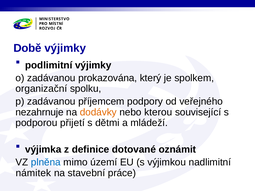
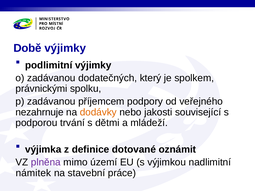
prokazována: prokazována -> dodatečných (108, 78)
organizační: organizační -> právnickými (41, 89)
kterou: kterou -> jakosti (158, 112)
přijetí: přijetí -> trvání (72, 123)
plněna colour: blue -> purple (46, 162)
